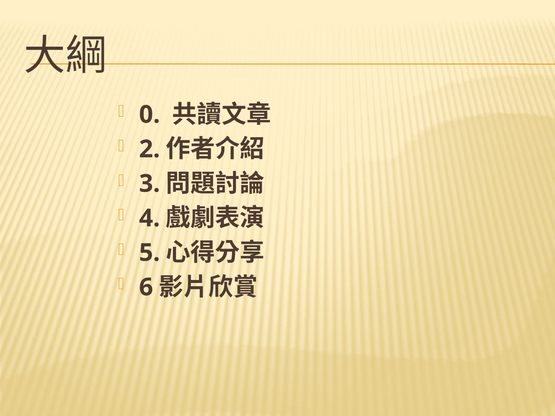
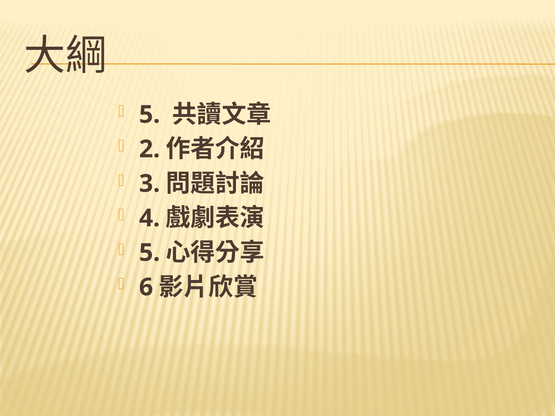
0: 0 -> 5 (150, 115)
